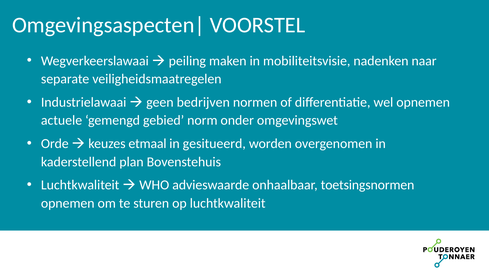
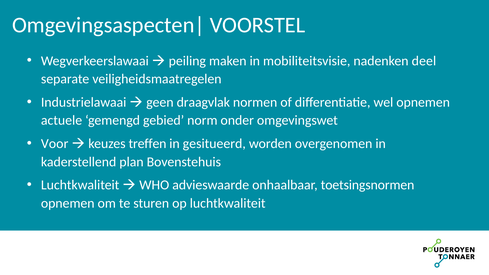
naar: naar -> deel (424, 61)
bedrijven: bedrijven -> draagvlak (203, 102)
Orde: Orde -> Voor (55, 144)
etmaal: etmaal -> treffen (148, 144)
